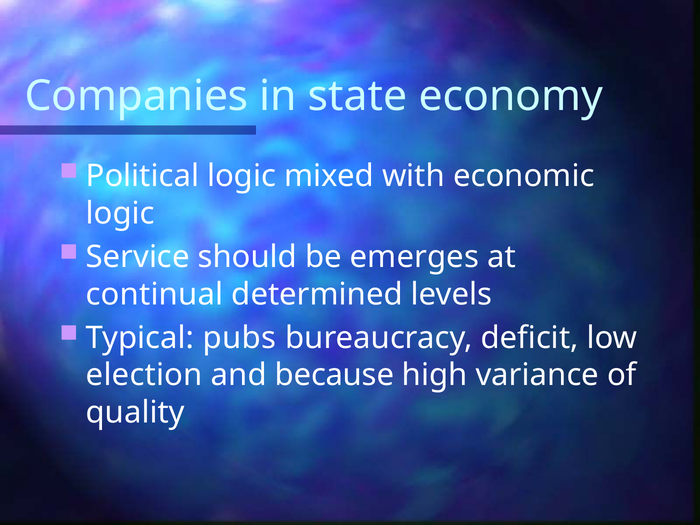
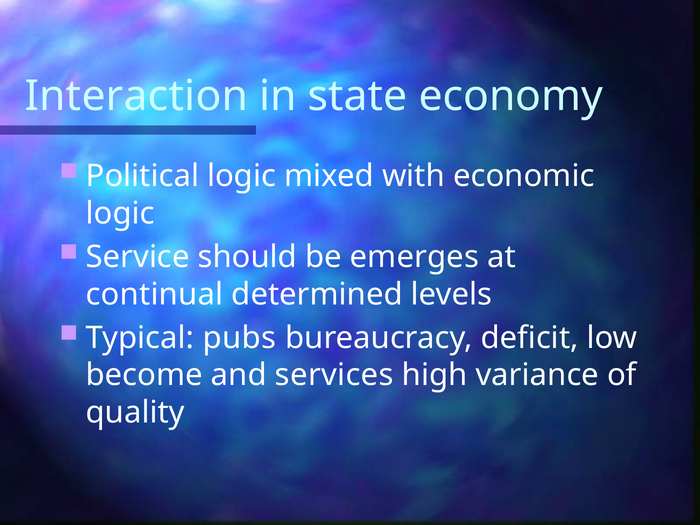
Companies: Companies -> Interaction (136, 96)
election: election -> become (144, 375)
because: because -> services (334, 375)
